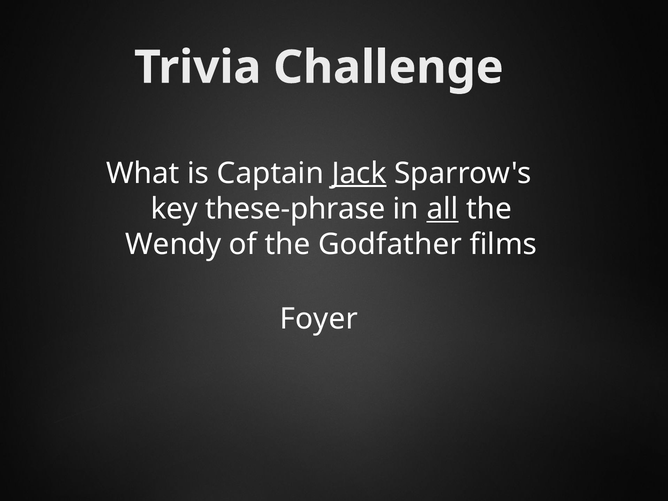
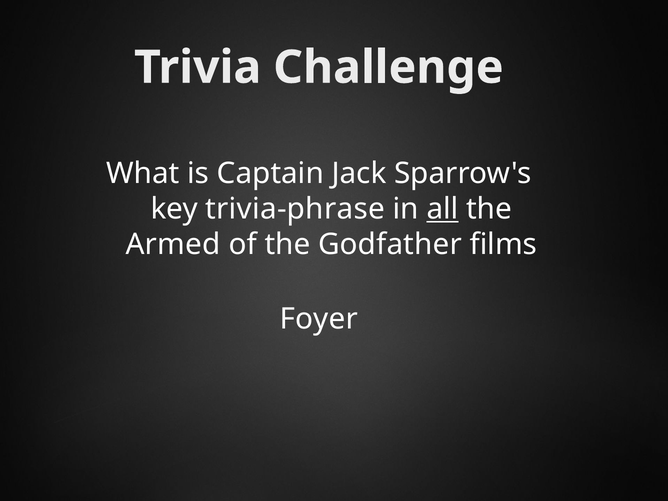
Jack underline: present -> none (359, 173)
these-phrase: these-phrase -> trivia-phrase (295, 209)
Wendy: Wendy -> Armed (173, 245)
